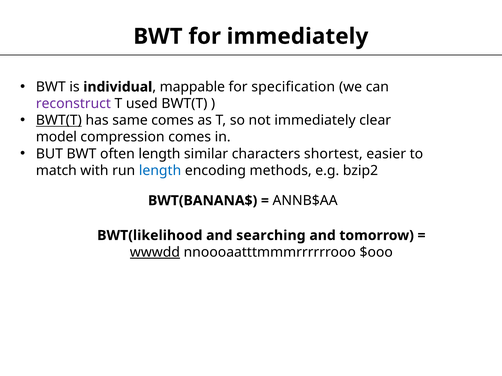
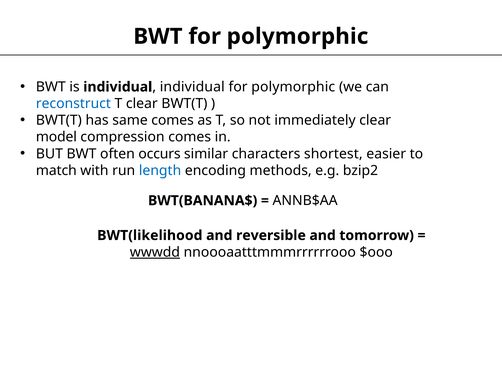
BWT for immediately: immediately -> polymorphic (298, 36)
mappable: mappable -> individual (192, 87)
specification: specification -> polymorphic (293, 87)
reconstruct colour: purple -> blue (73, 104)
T used: used -> clear (142, 104)
BWT(T underline: present -> none (59, 121)
often length: length -> occurs (159, 154)
searching: searching -> reversible (271, 236)
